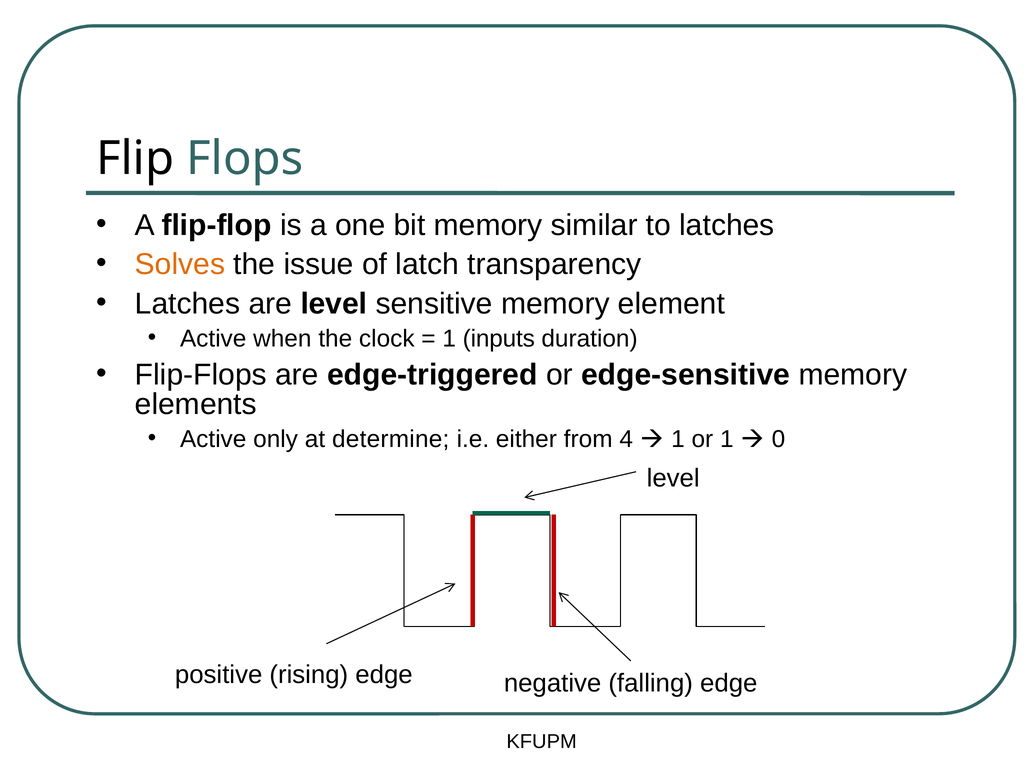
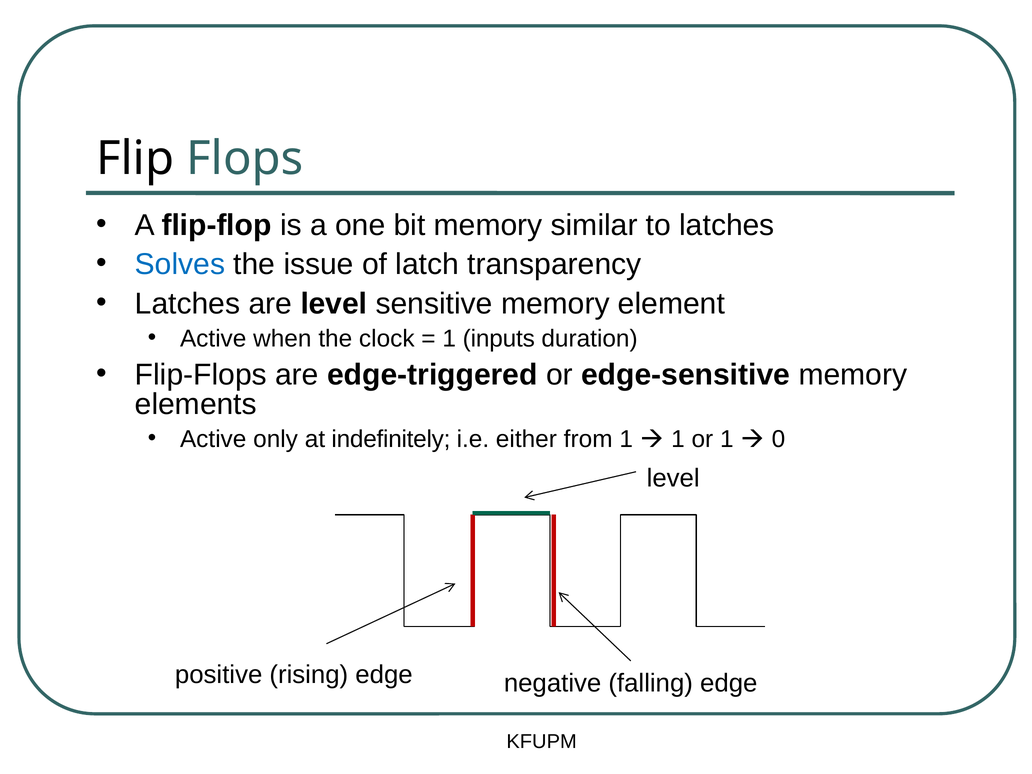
Solves colour: orange -> blue (180, 264)
determine: determine -> indefinitely (391, 439)
from 4: 4 -> 1 (626, 439)
